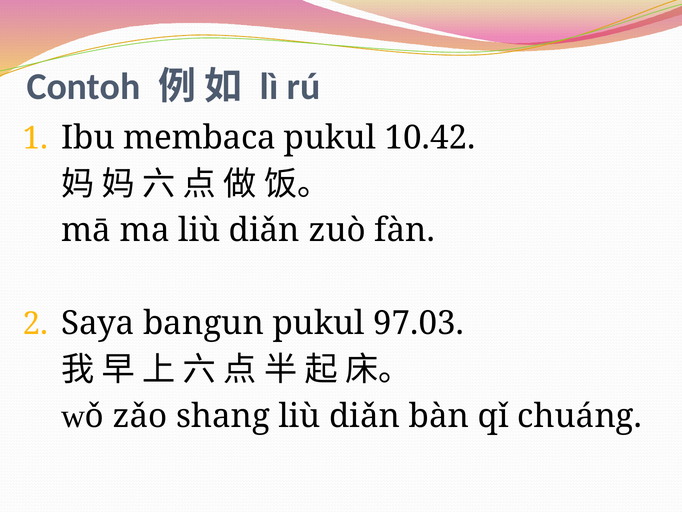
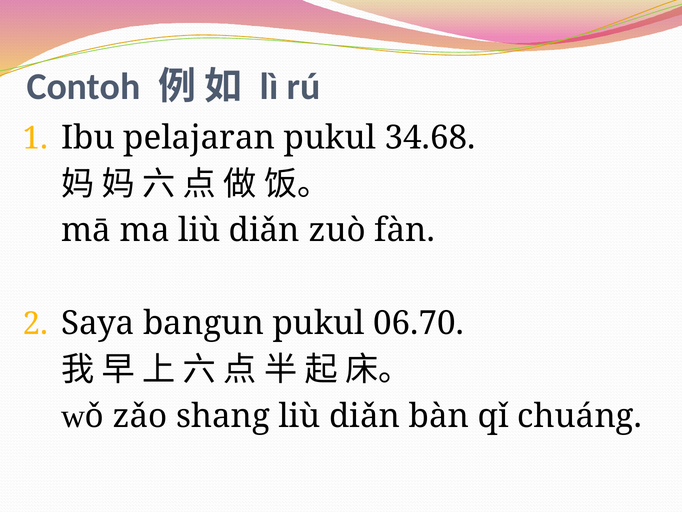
membaca: membaca -> pelajaran (199, 137)
10.42: 10.42 -> 34.68 (430, 137)
97.03: 97.03 -> 06.70 (419, 323)
